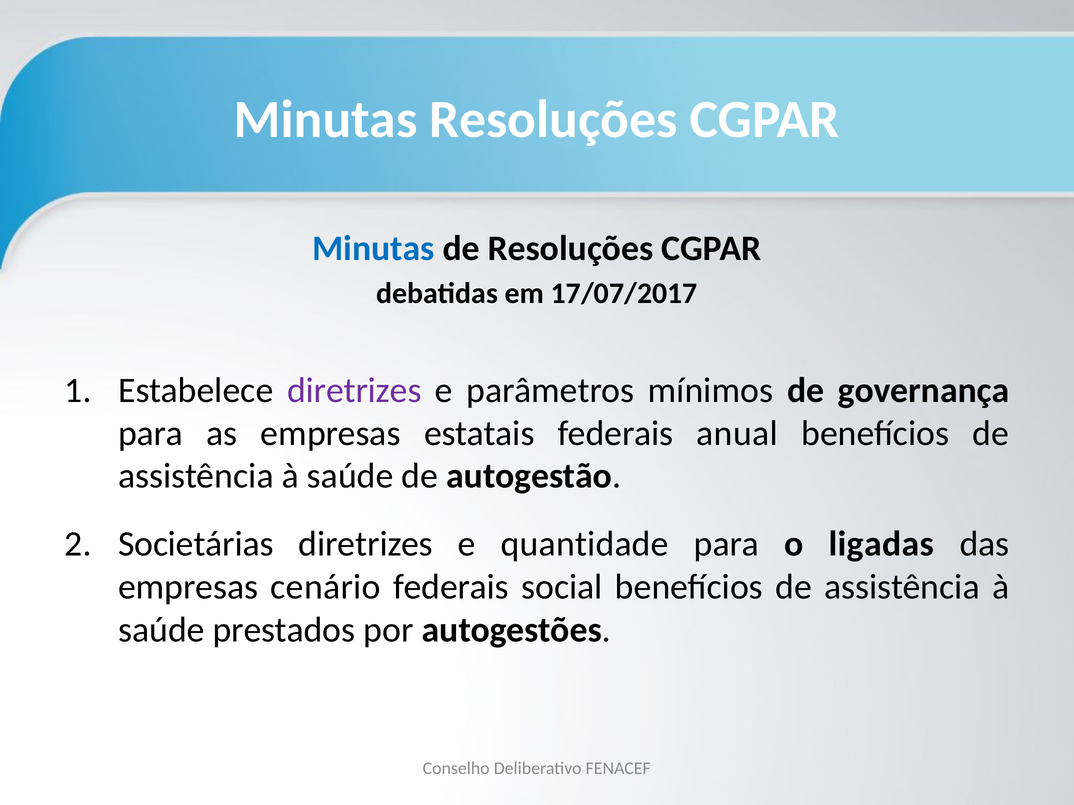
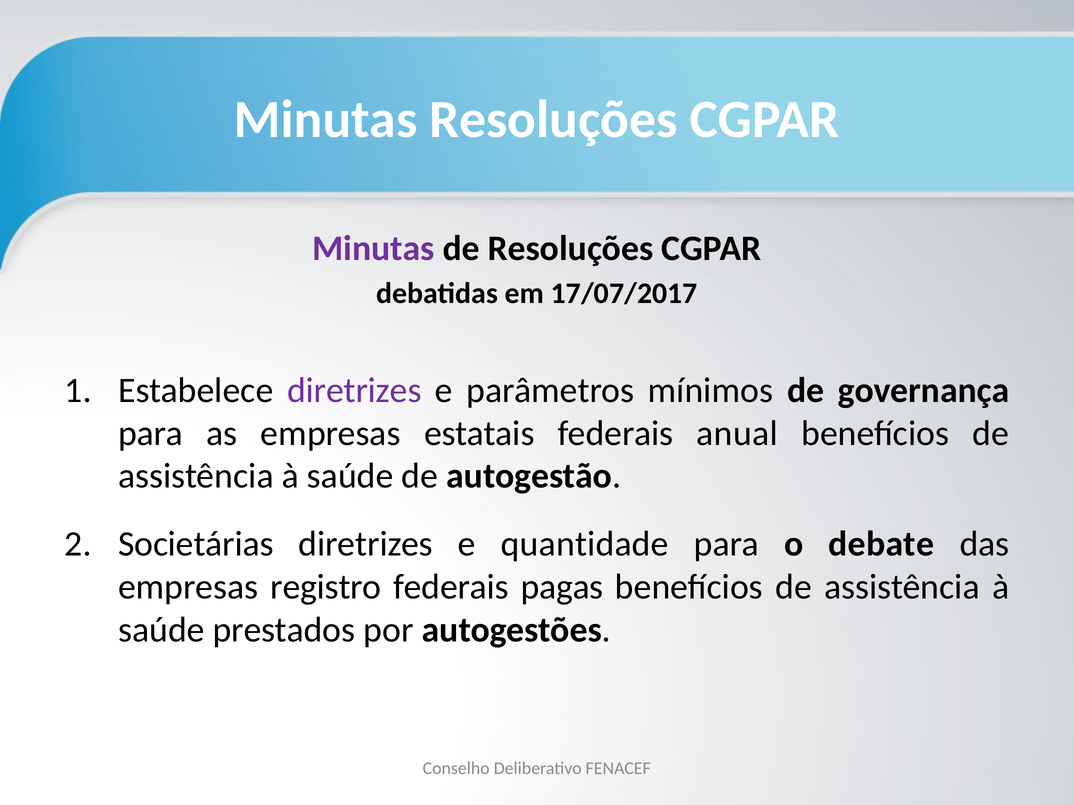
Minutas colour: blue -> purple (373, 249)
ligadas: ligadas -> debate (881, 544)
cenário: cenário -> registro (326, 587)
social: social -> pagas (562, 587)
